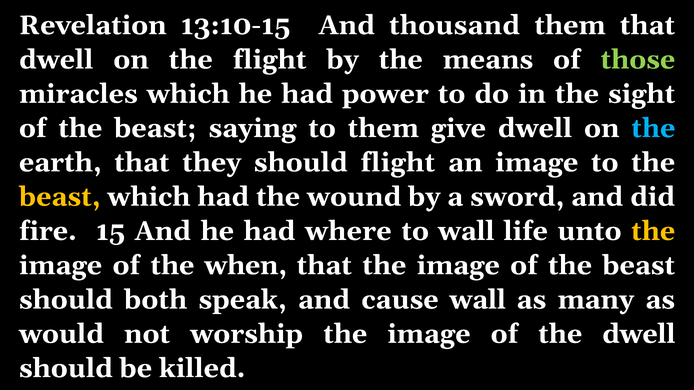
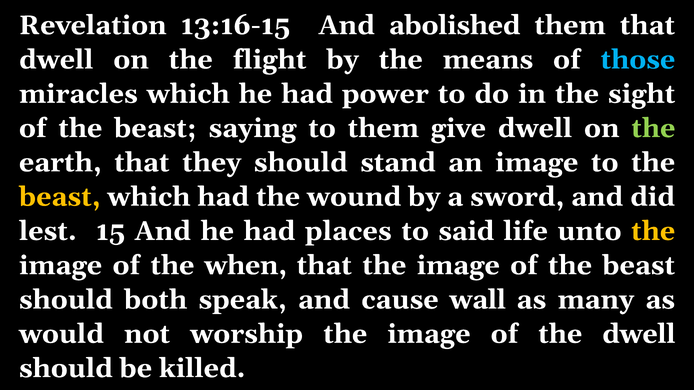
13:10-15: 13:10-15 -> 13:16-15 (235, 25)
thousand: thousand -> abolished (455, 25)
those colour: light green -> light blue (638, 60)
the colour: light blue -> light green (653, 128)
should flight: flight -> stand (398, 163)
fire: fire -> lest (48, 231)
where: where -> places (348, 231)
to wall: wall -> said (466, 231)
